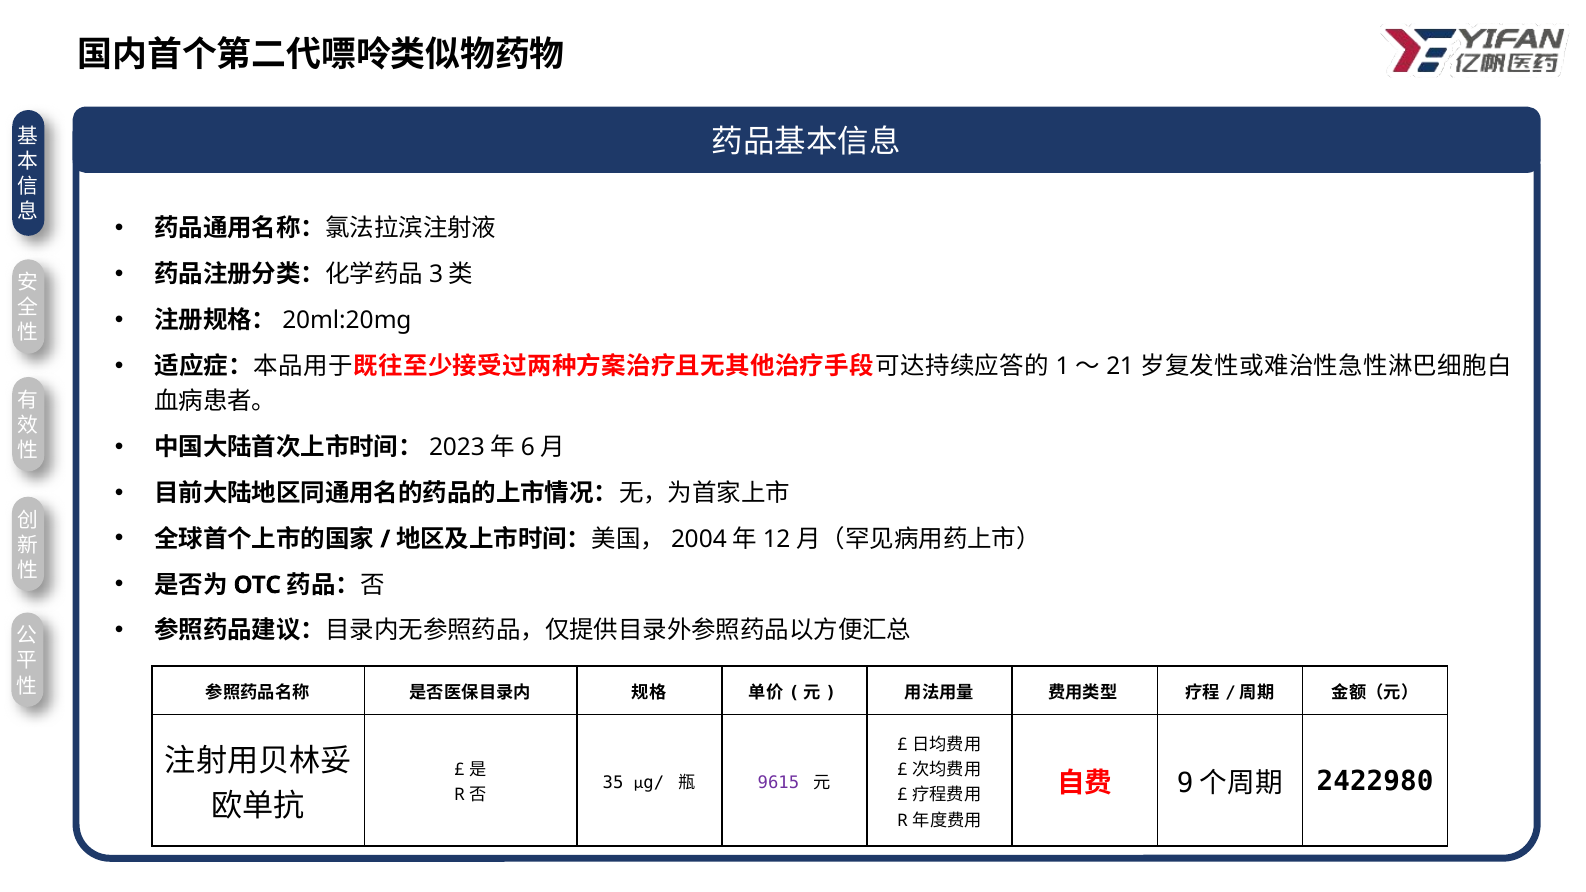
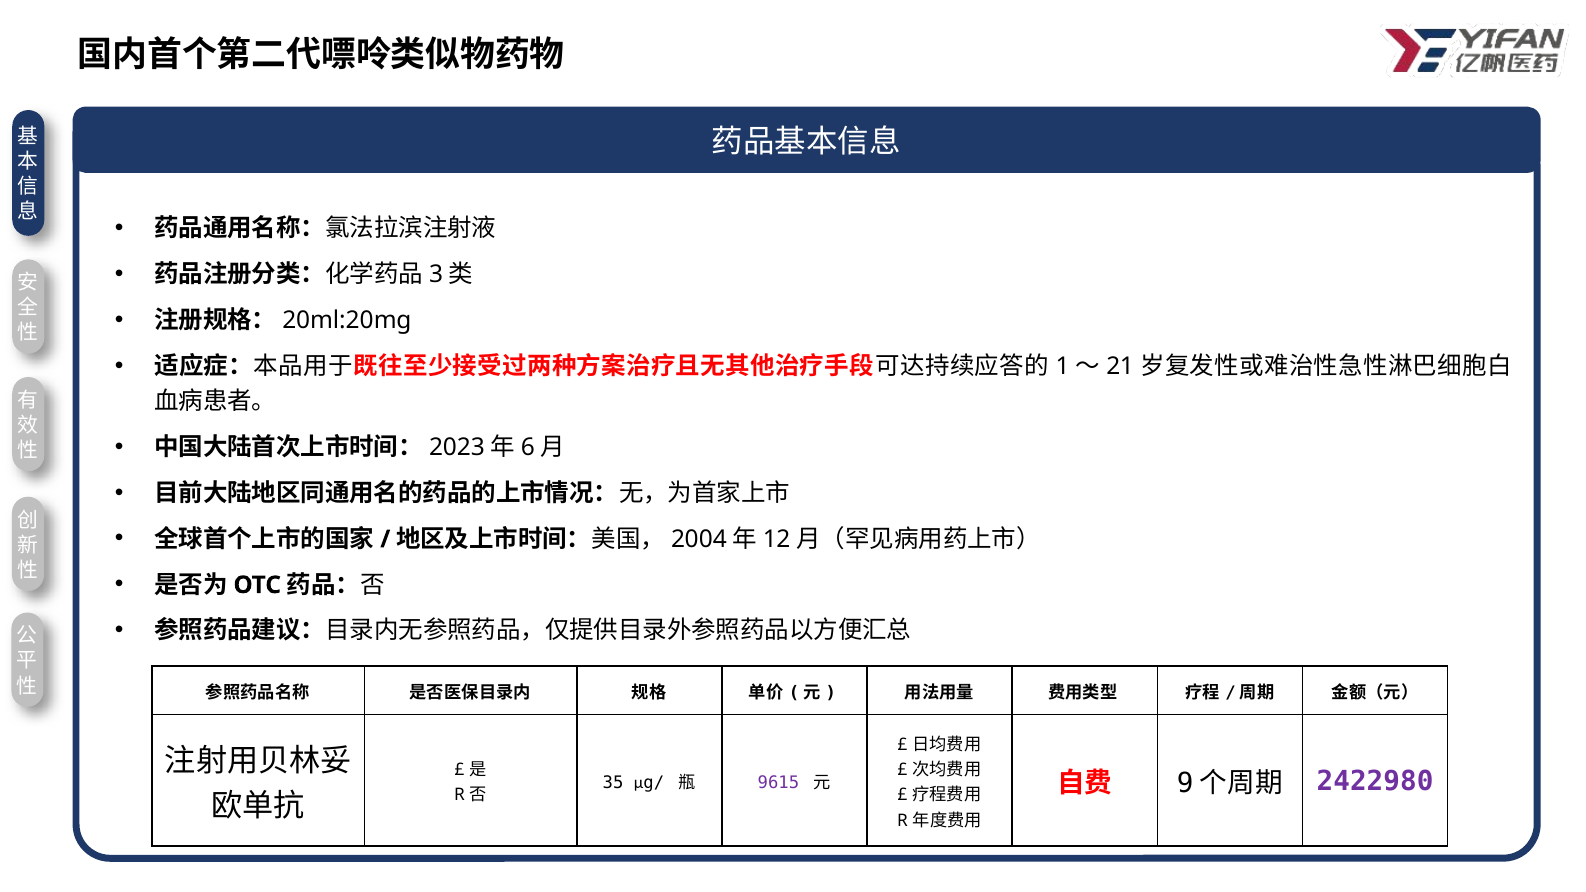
2422980 colour: black -> purple (1375, 781)
